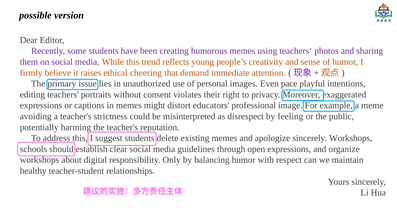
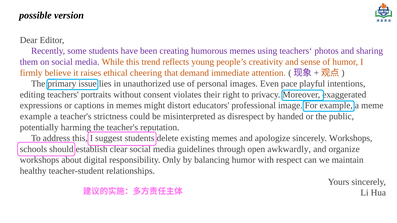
avoiding: avoiding -> example (36, 117)
feeling: feeling -> handed (290, 117)
open expressions: expressions -> awkwardly (289, 149)
